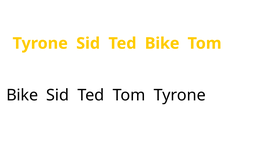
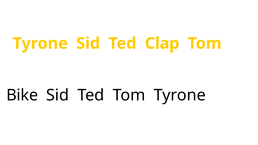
Ted Bike: Bike -> Clap (162, 43)
